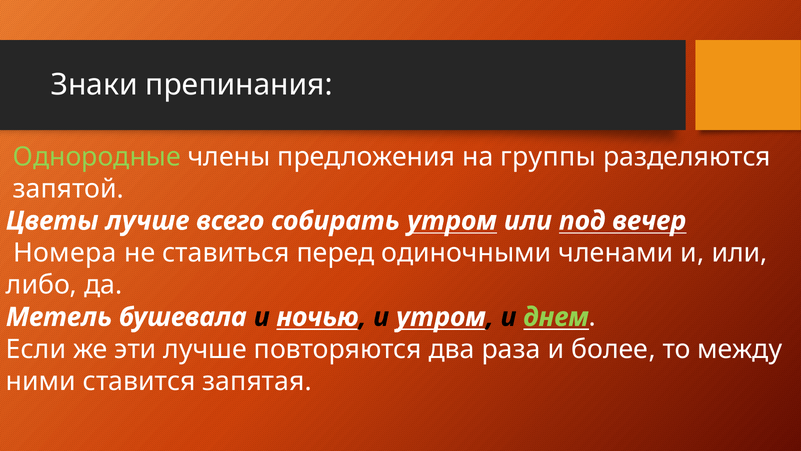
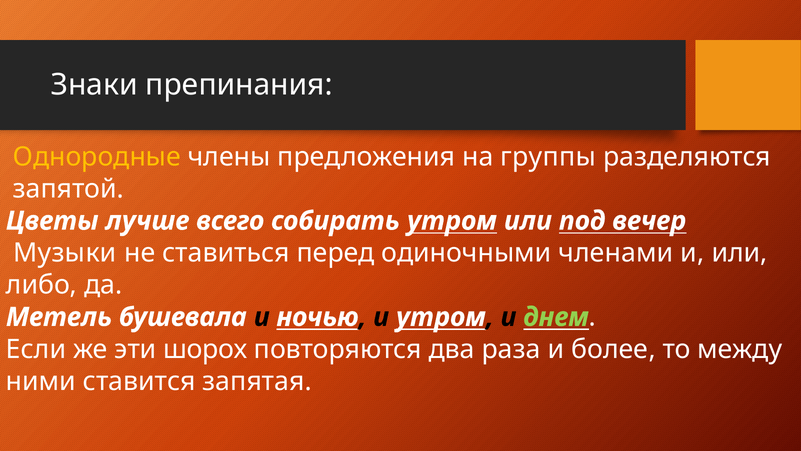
Однородные colour: light green -> yellow (97, 157)
Номера: Номера -> Музыки (65, 253)
эти лучше: лучше -> шорох (205, 349)
